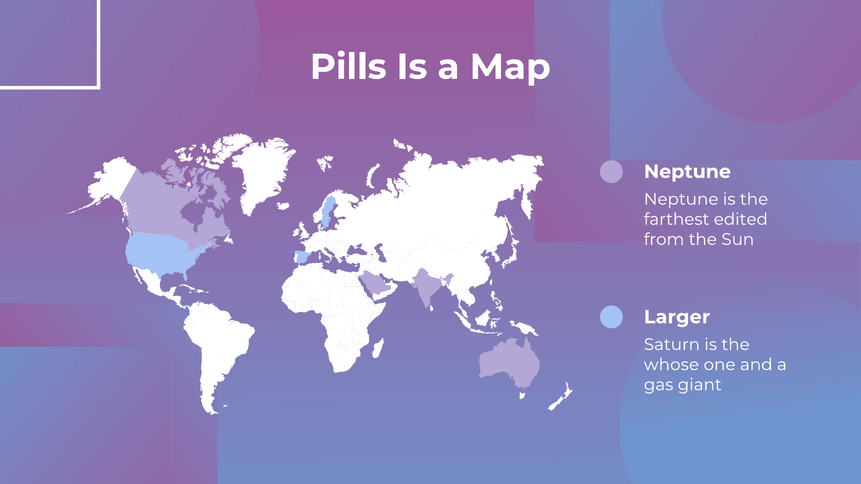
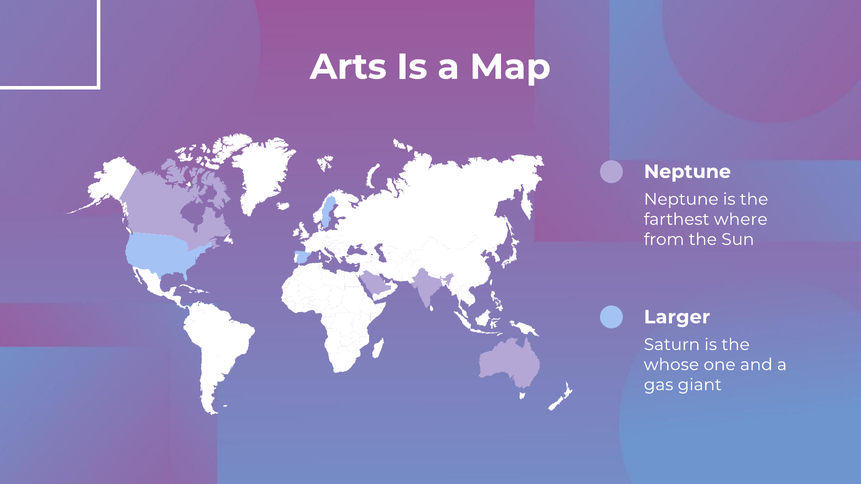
Pills: Pills -> Arts (348, 67)
edited: edited -> where (741, 219)
